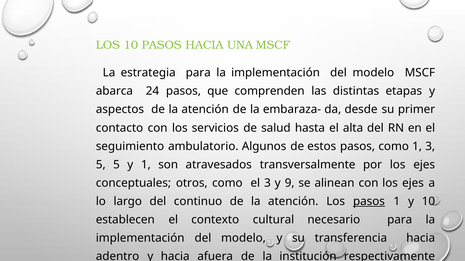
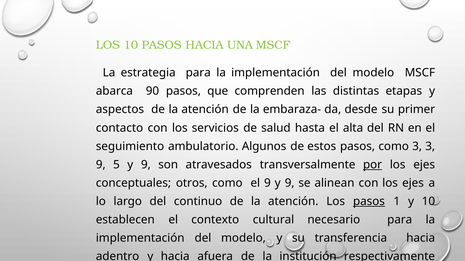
24: 24 -> 90 (152, 91)
como 1: 1 -> 3 (417, 147)
5: 5 -> 9 (101, 165)
5 y 1: 1 -> 9 (146, 165)
por underline: none -> present (373, 165)
el 3: 3 -> 9 (267, 183)
